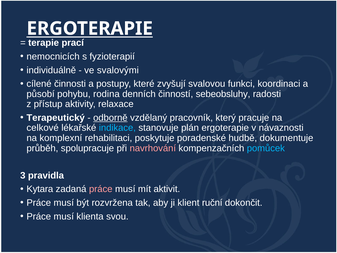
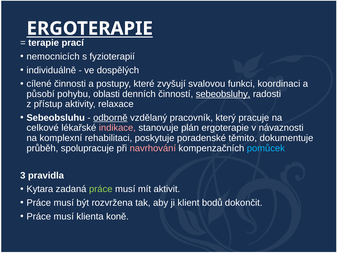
svalovými: svalovými -> dospělých (118, 70)
rodina: rodina -> oblasti (106, 94)
sebeobsluhy underline: none -> present (223, 94)
Terapeutický: Terapeutický -> Sebeobsluhu (56, 118)
indikace colour: light blue -> pink (117, 128)
hudbě: hudbě -> těmito (243, 138)
práce colour: pink -> light green (101, 189)
ruční: ruční -> bodů (212, 203)
svou: svou -> koně (117, 216)
